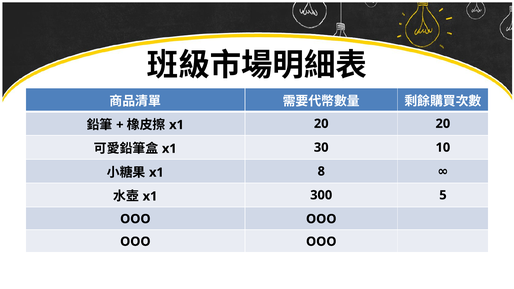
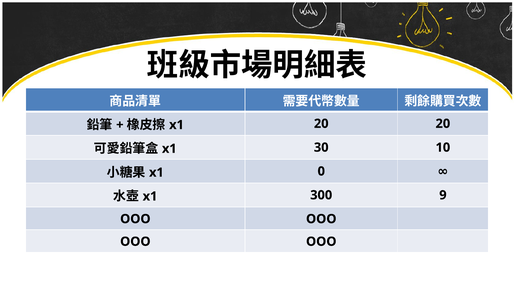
8: 8 -> 0 (321, 171)
5: 5 -> 9 (443, 195)
